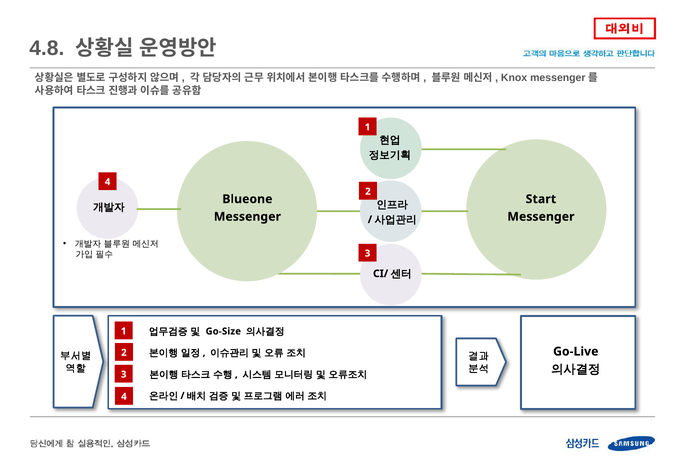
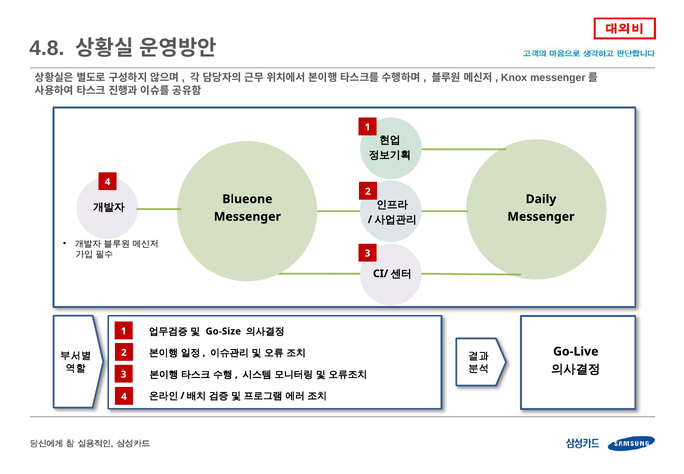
Start: Start -> Daily (541, 199)
